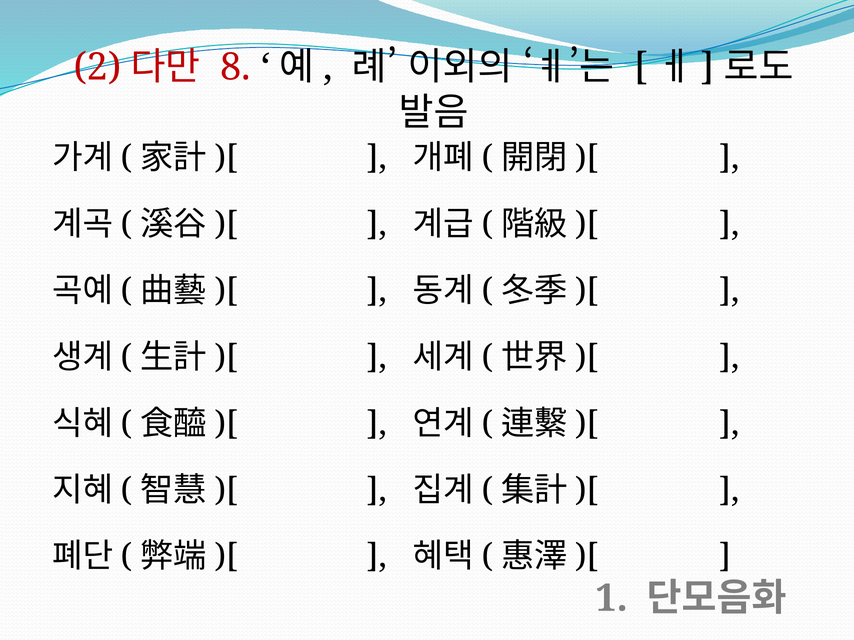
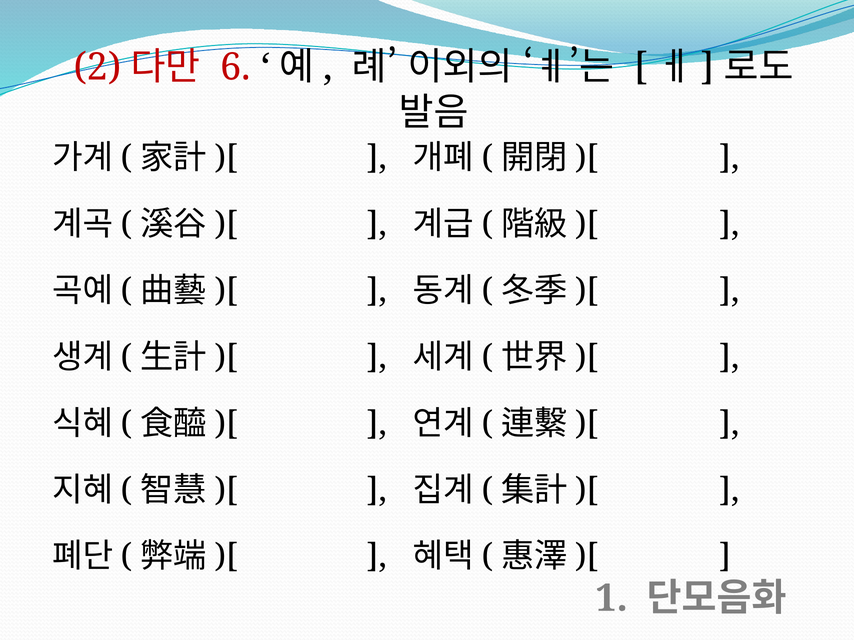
8: 8 -> 6 (236, 67)
